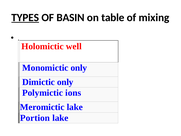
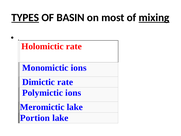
table: table -> most (113, 18)
mixing underline: none -> present (154, 18)
Holomictic well: well -> rate (74, 46)
Monomictic only: only -> ions (79, 68)
Dimictic only: only -> rate (65, 82)
